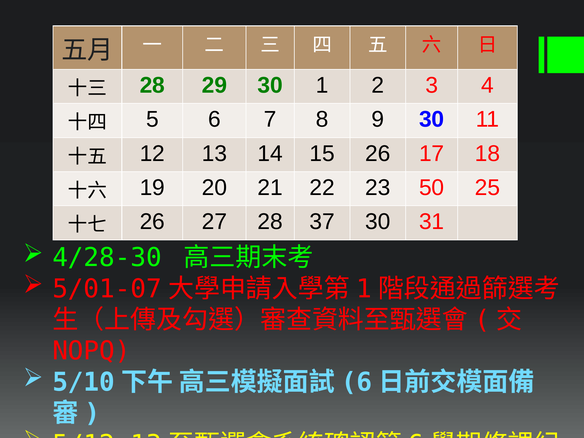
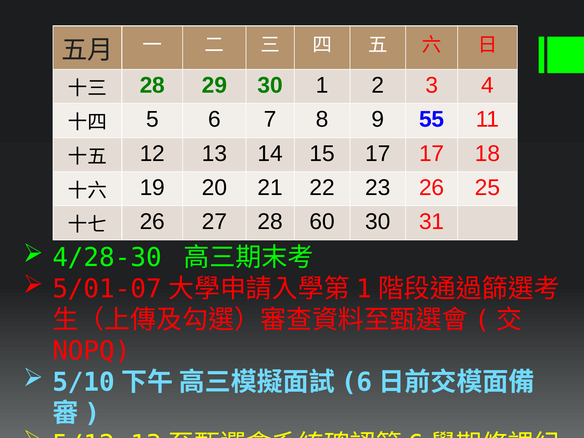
9 30: 30 -> 55 (432, 119)
15 26: 26 -> 17 (378, 154)
23 50: 50 -> 26 (432, 188)
37: 37 -> 60 (322, 222)
